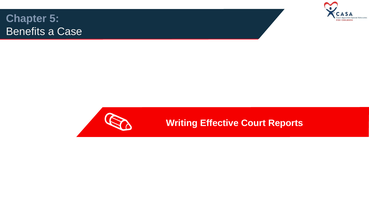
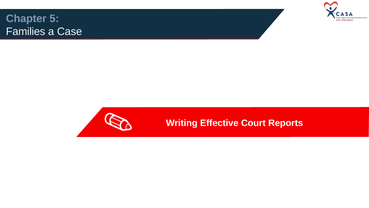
Benefits: Benefits -> Families (26, 31)
